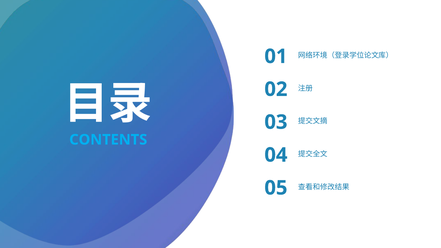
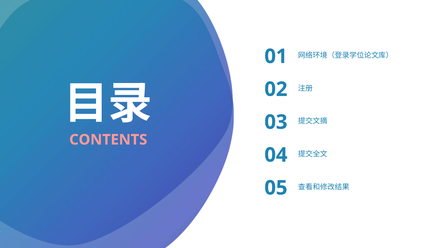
CONTENTS colour: light blue -> pink (108, 140)
